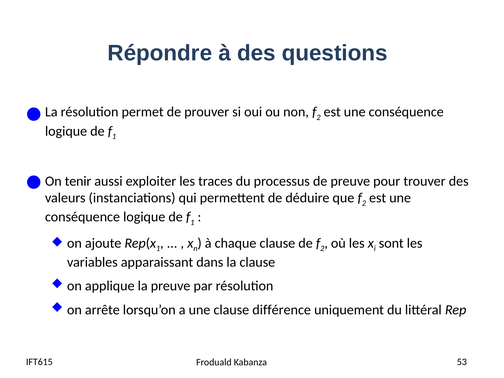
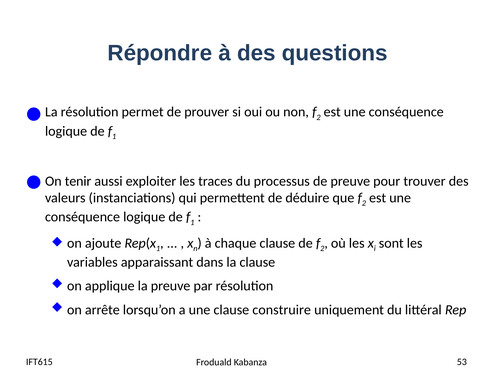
différence: différence -> construire (282, 310)
